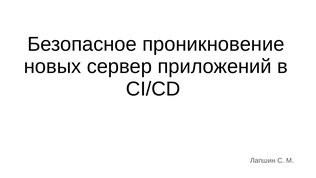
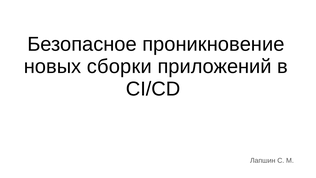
сервер: сервер -> сборки (119, 67)
